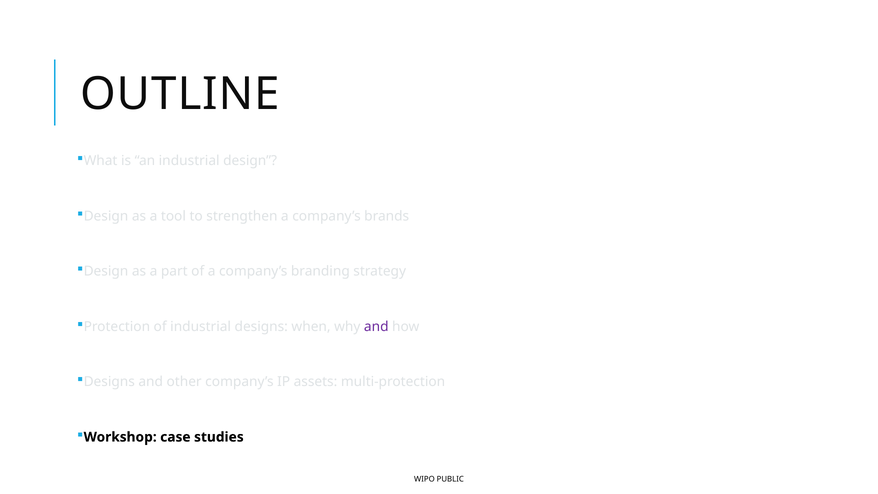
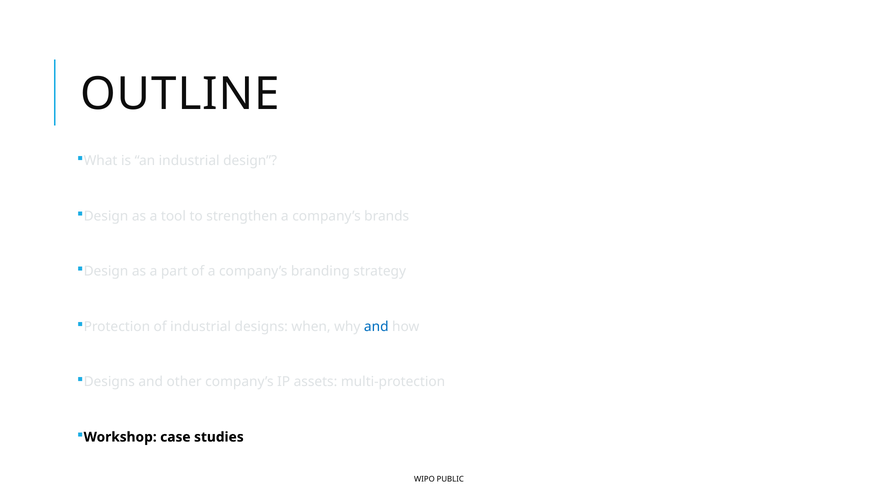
and colour: purple -> blue (376, 326)
